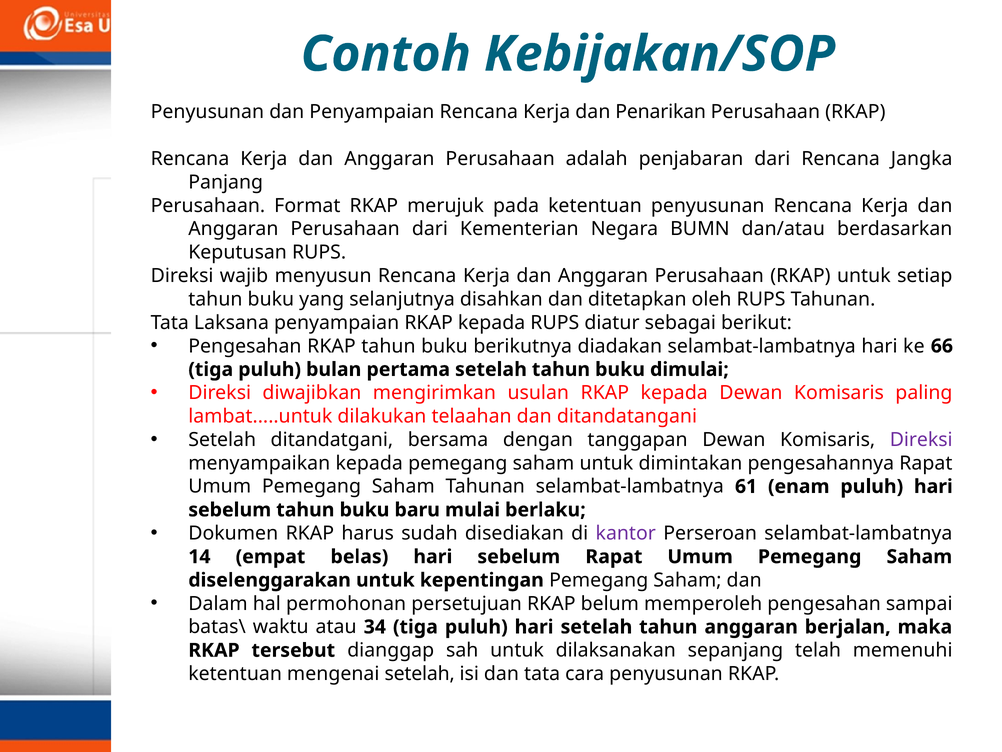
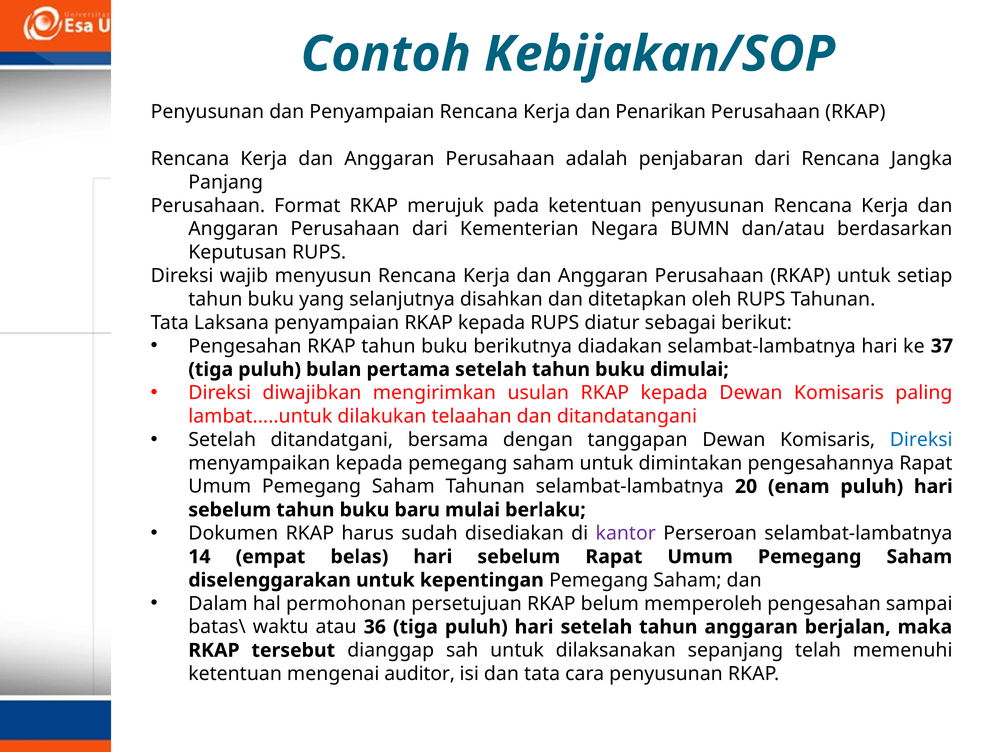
66: 66 -> 37 (942, 346)
Direksi colour: purple -> blue (921, 439)
61: 61 -> 20 (746, 486)
34: 34 -> 36 (375, 627)
mengenai setelah: setelah -> auditor (420, 673)
